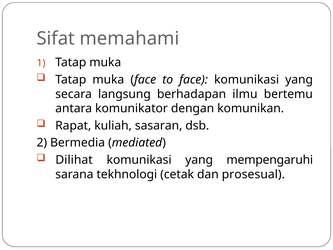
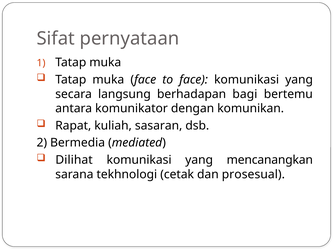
memahami: memahami -> pernyataan (130, 38)
ilmu: ilmu -> bagi (245, 94)
mempengaruhi: mempengaruhi -> mencanangkan (270, 160)
